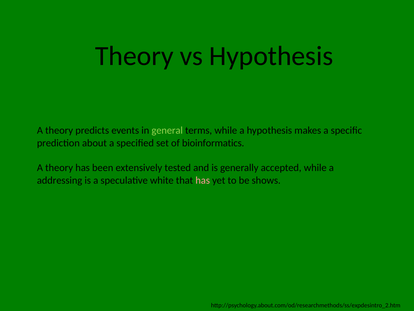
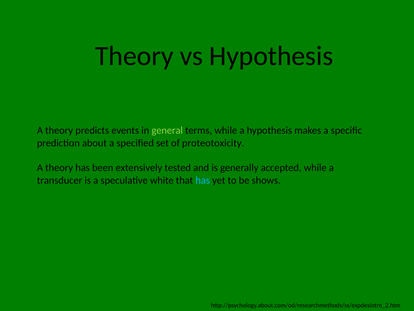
bioinformatics: bioinformatics -> proteotoxicity (213, 143)
addressing: addressing -> transducer (60, 180)
has colour: pink -> light blue (203, 180)
